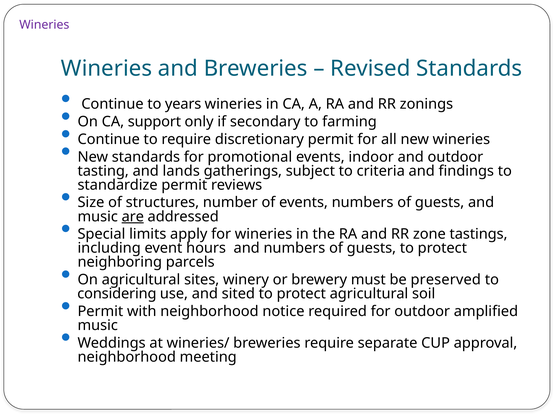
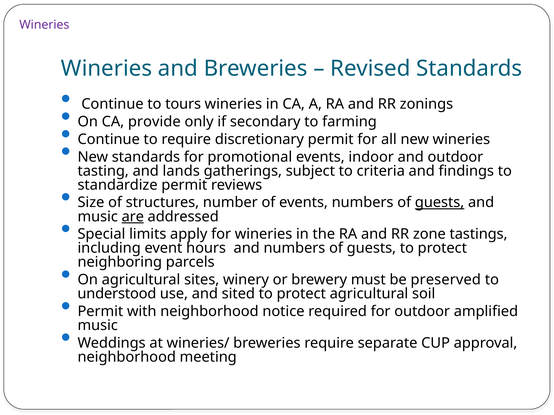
years: years -> tours (183, 104)
support: support -> provide (154, 122)
guests underline: none -> present (440, 203)
considering: considering -> understood (117, 294)
